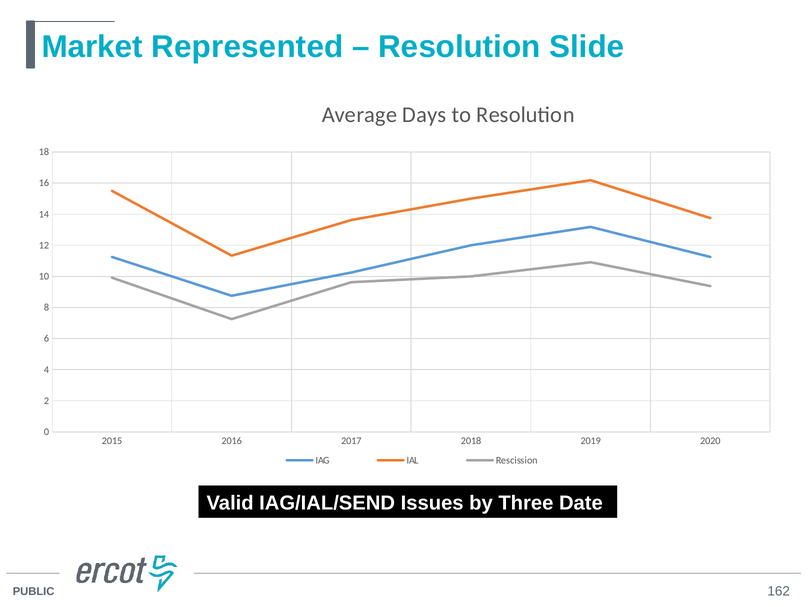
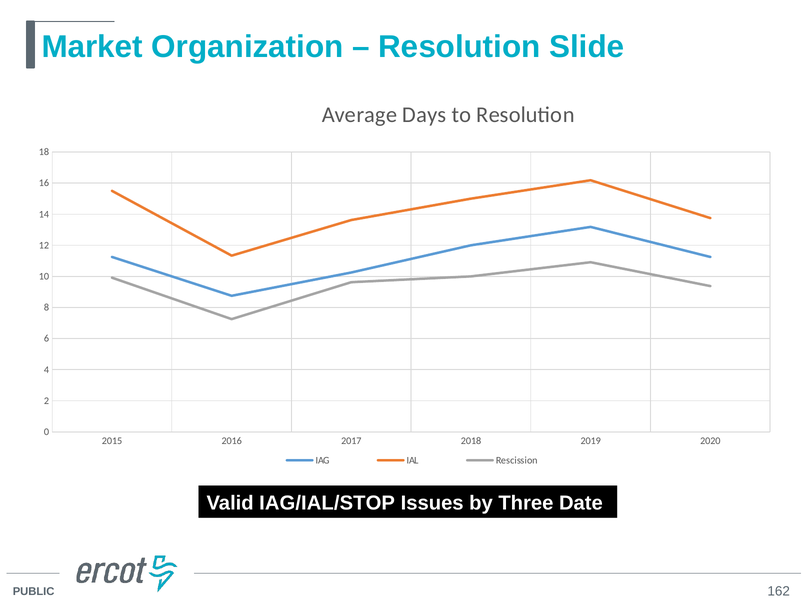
Represented: Represented -> Organization (247, 47)
IAG/IAL/SEND: IAG/IAL/SEND -> IAG/IAL/STOP (327, 503)
